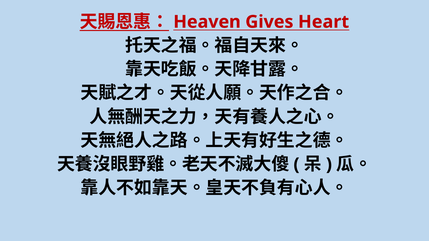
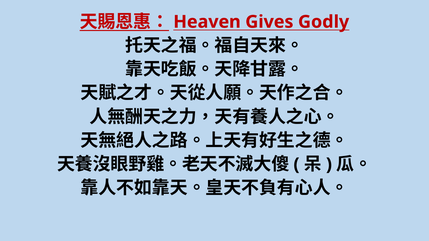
Heart: Heart -> Godly (324, 22)
